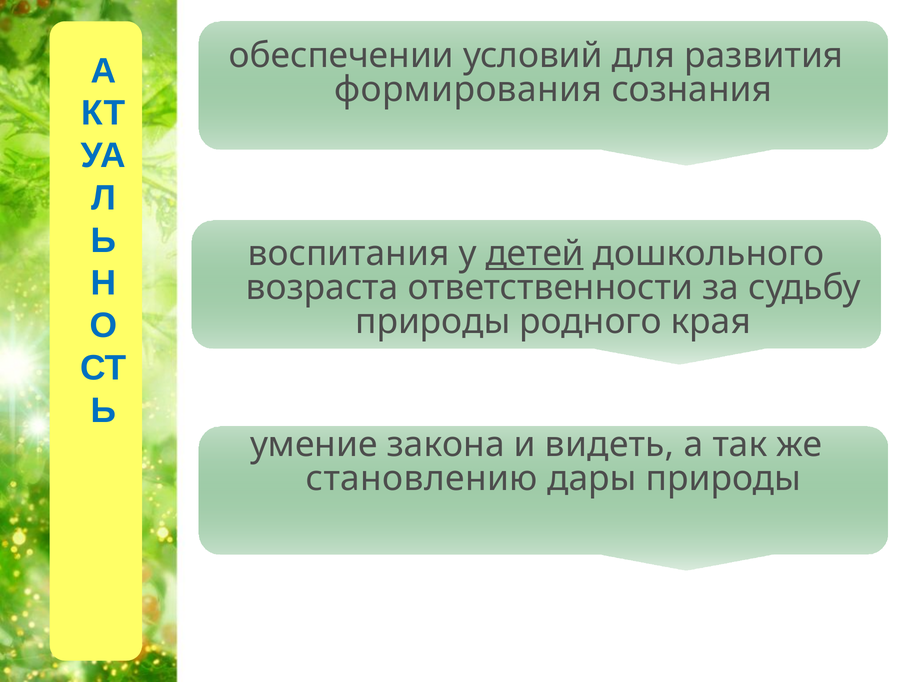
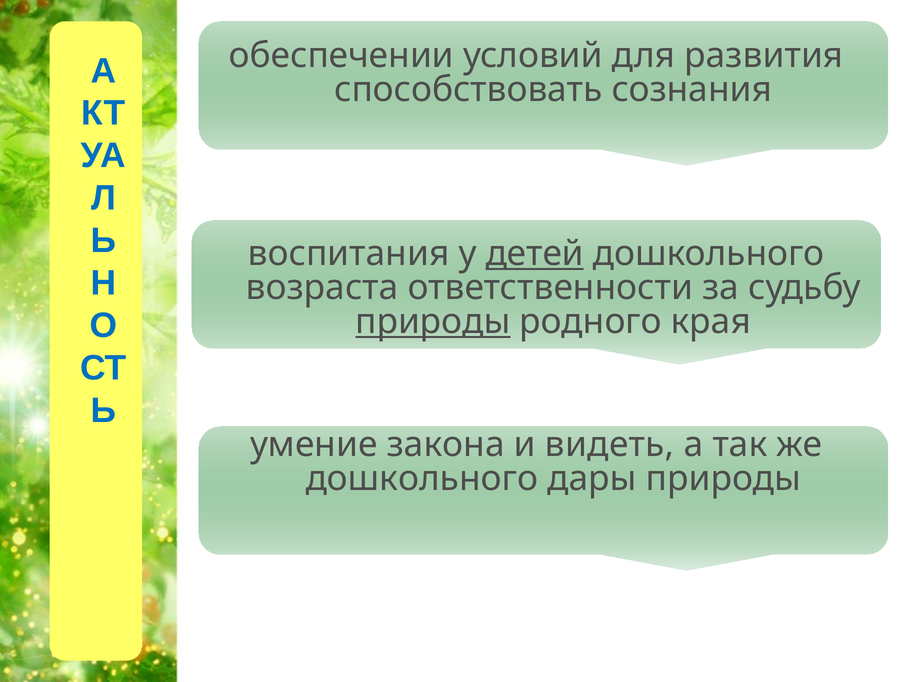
формирования: формирования -> способствовать (468, 90)
природы underline: none -> present (433, 322)
становлению: становлению -> дошкольного (422, 479)
